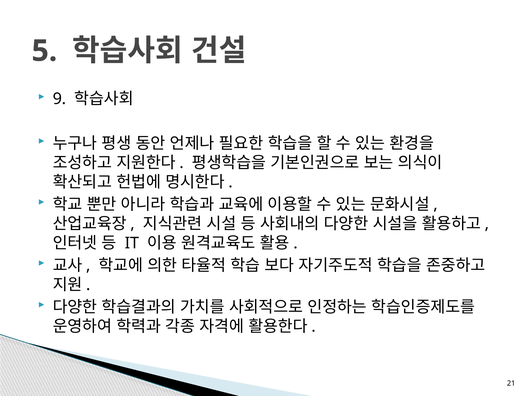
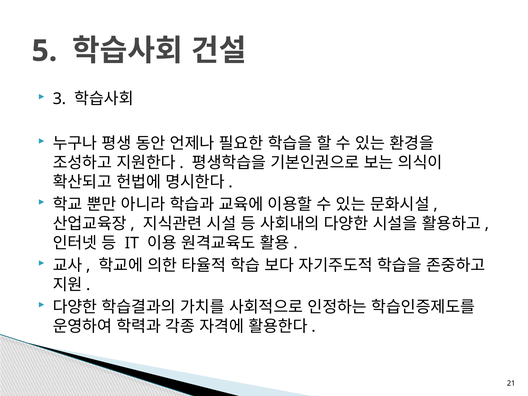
9: 9 -> 3 (59, 99)
